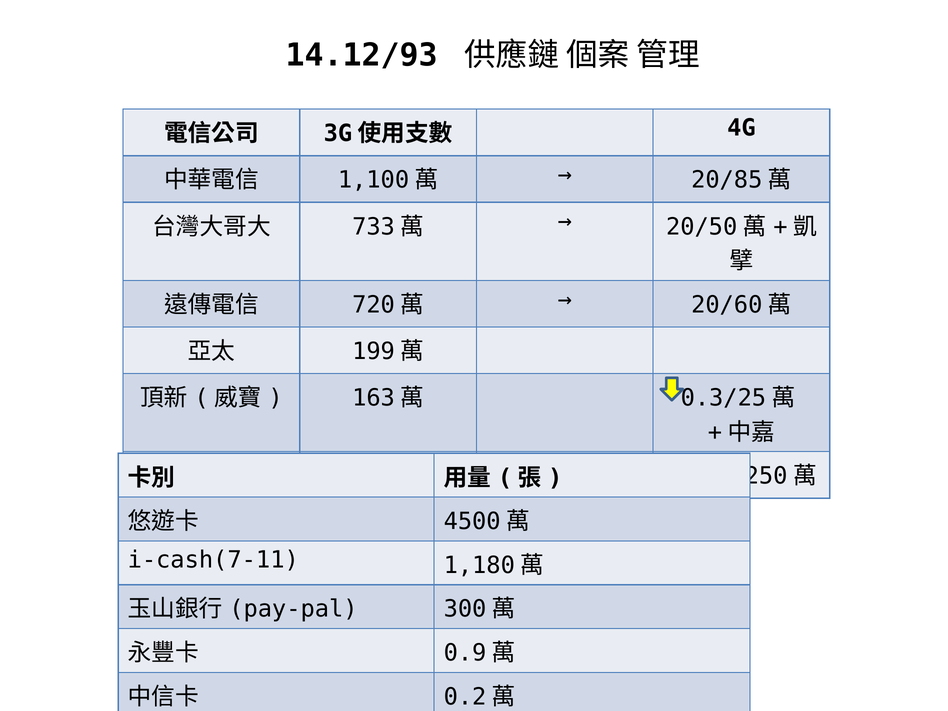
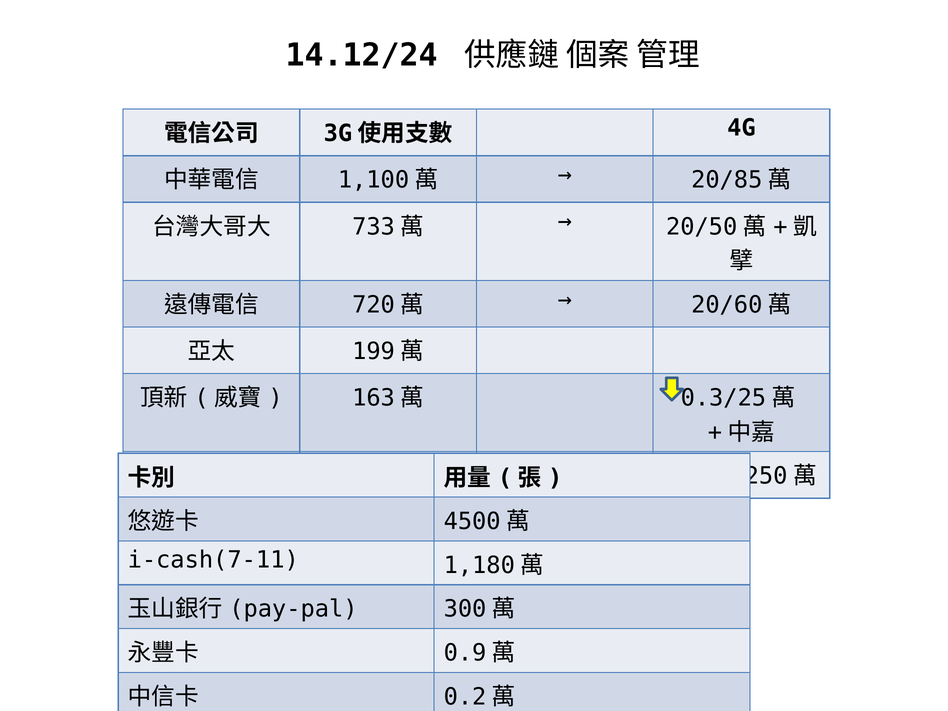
14.12/93: 14.12/93 -> 14.12/24 (362, 55)
